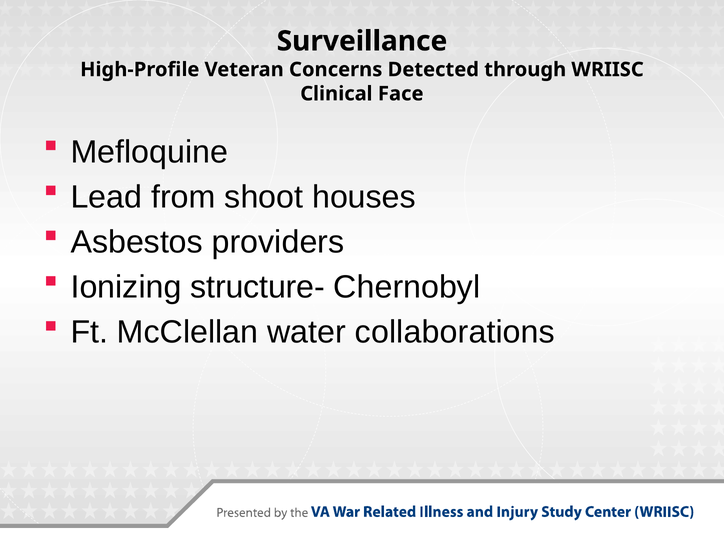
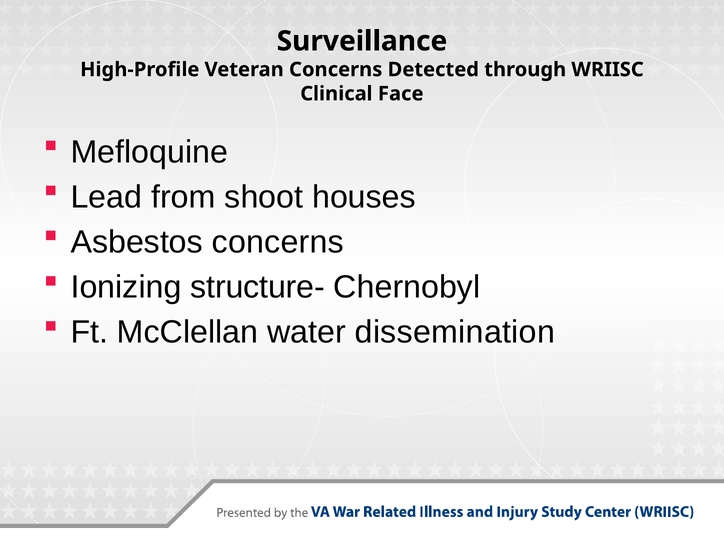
Asbestos providers: providers -> concerns (278, 242)
collaborations: collaborations -> dissemination (455, 332)
